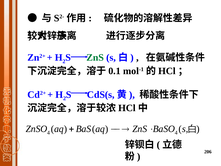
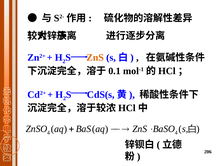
ZnS colour: green -> orange (95, 57)
